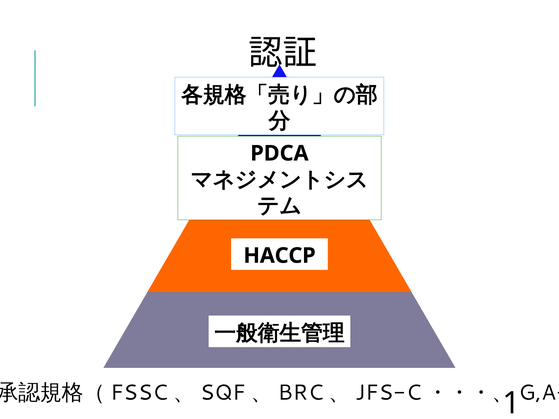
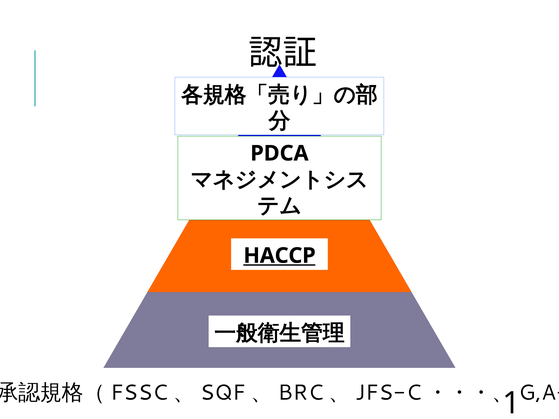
HACCP underline: none -> present (280, 256)
